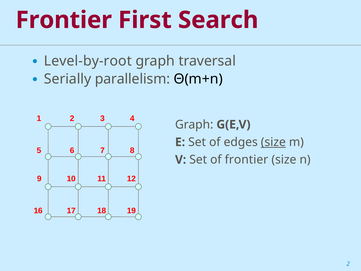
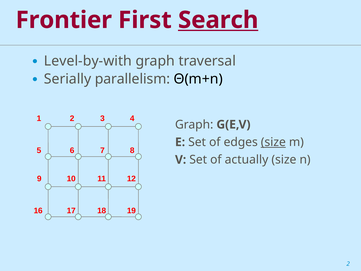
Search underline: none -> present (218, 20)
Level-by-root: Level-by-root -> Level-by-with (88, 61)
of frontier: frontier -> actually (247, 160)
